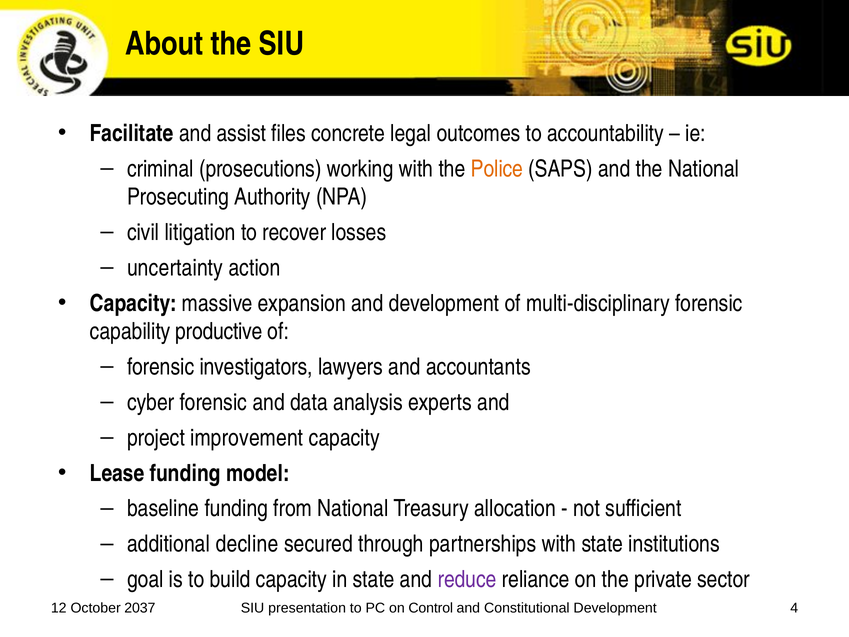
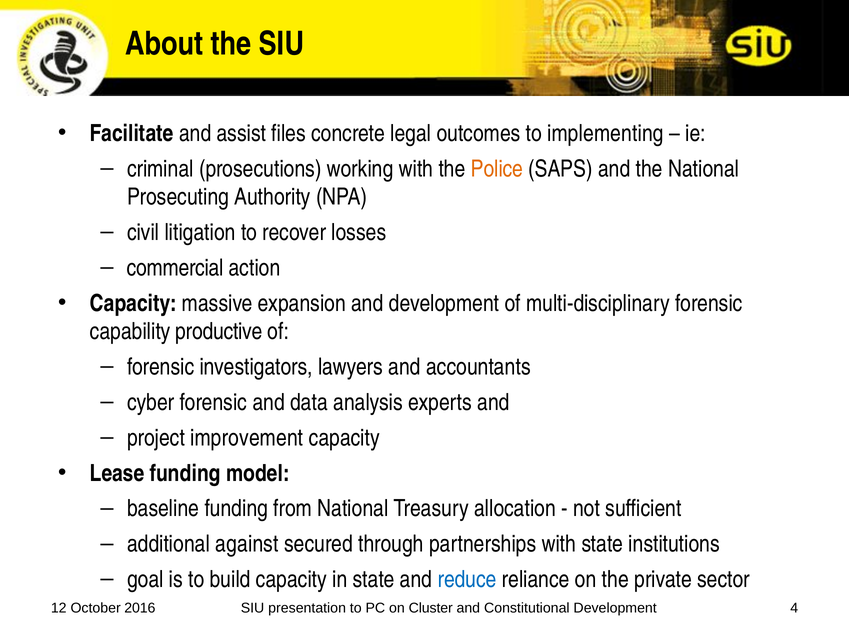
accountability: accountability -> implementing (605, 133)
uncertainty: uncertainty -> commercial (175, 268)
decline: decline -> against (247, 544)
reduce colour: purple -> blue (467, 579)
2037: 2037 -> 2016 (140, 608)
Control: Control -> Cluster (431, 608)
